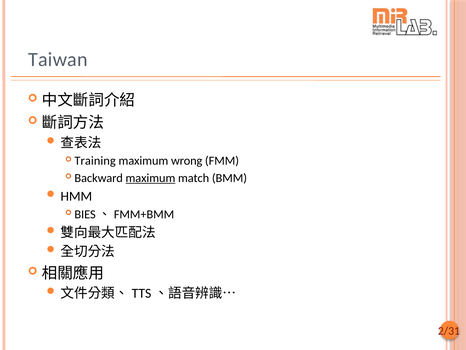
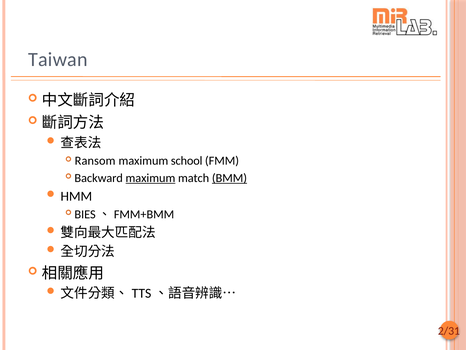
Training: Training -> Ransom (95, 161)
wrong: wrong -> school (187, 161)
BMM underline: none -> present (229, 178)
